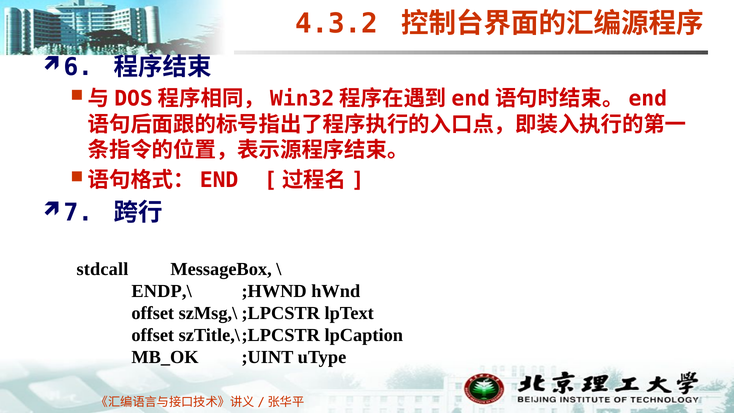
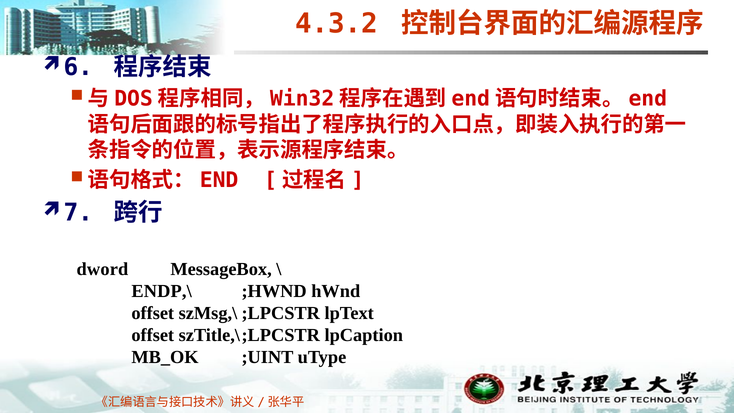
stdcall: stdcall -> dword (102, 269)
